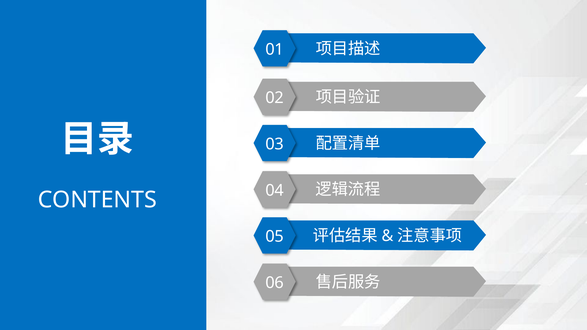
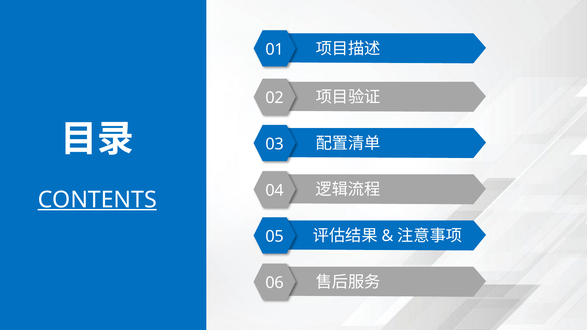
CONTENTS underline: none -> present (97, 200)
